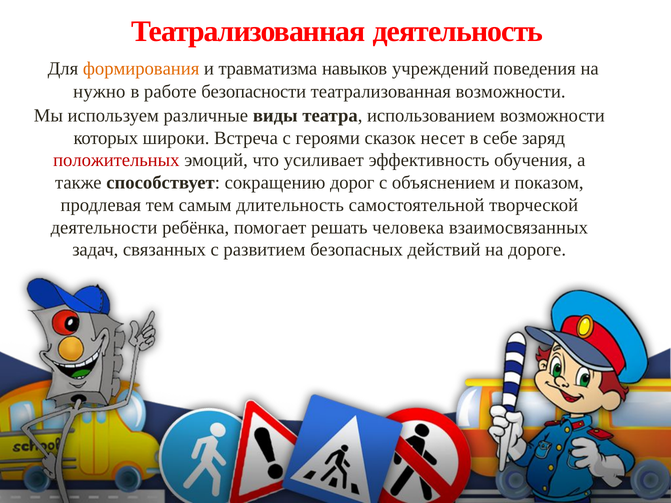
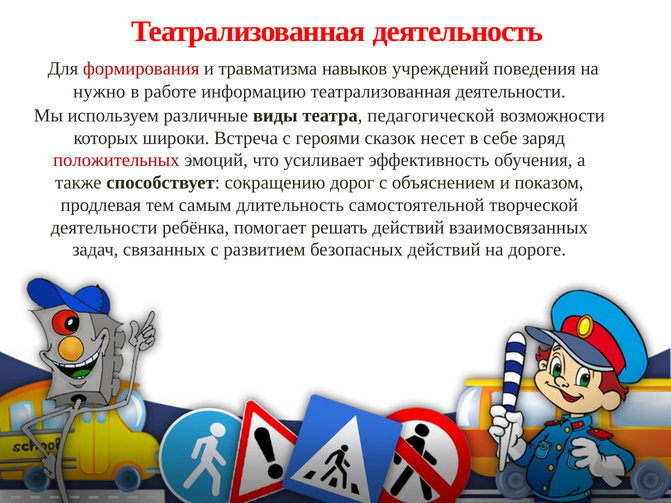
формирования colour: orange -> red (141, 69)
безопасности: безопасности -> информацию (254, 92)
театрализованная возможности: возможности -> деятельности (511, 92)
использованием: использованием -> педагогической (431, 116)
решать человека: человека -> действий (408, 228)
